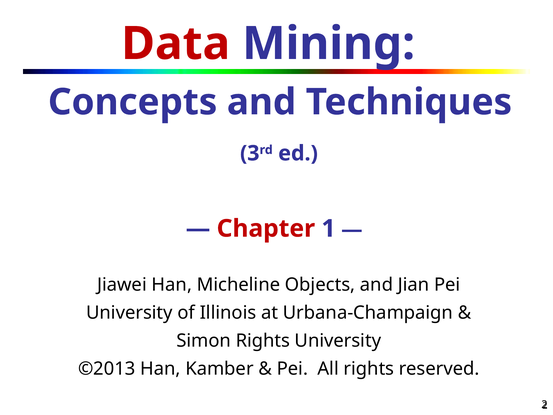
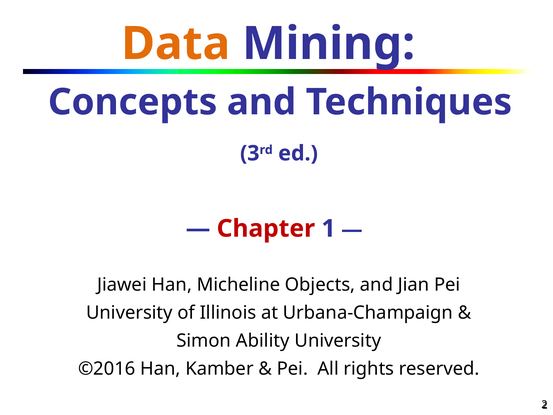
Data colour: red -> orange (176, 44)
Simon Rights: Rights -> Ability (263, 341)
©2013: ©2013 -> ©2016 (107, 369)
